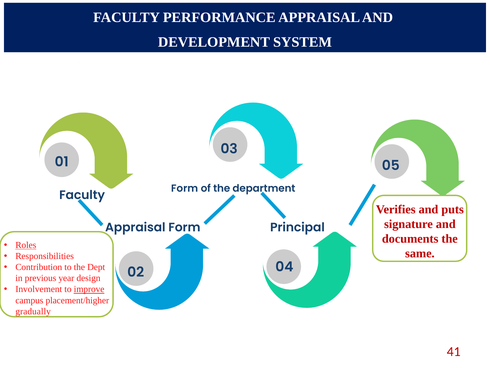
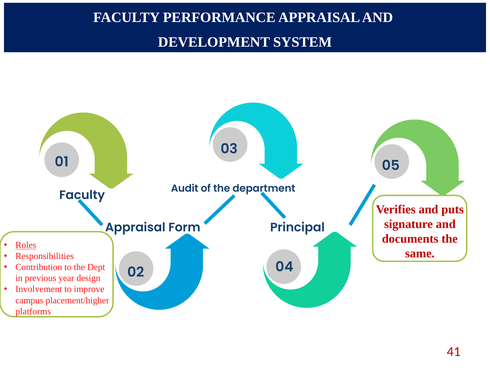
Form: Form -> Audit (185, 188)
improve underline: present -> none (89, 289)
gradually: gradually -> platforms (33, 311)
